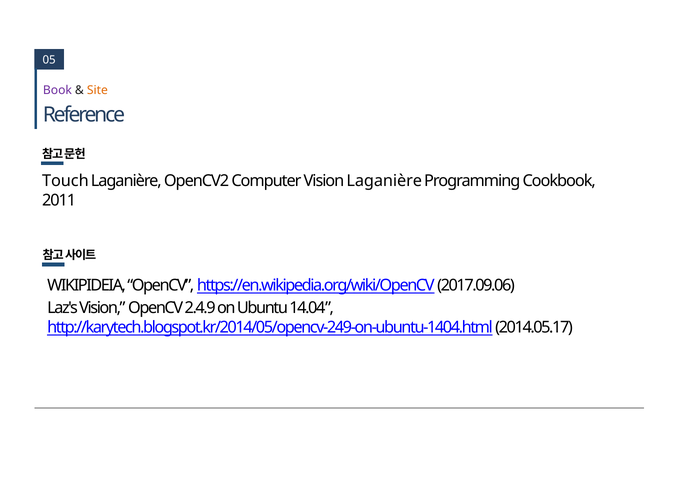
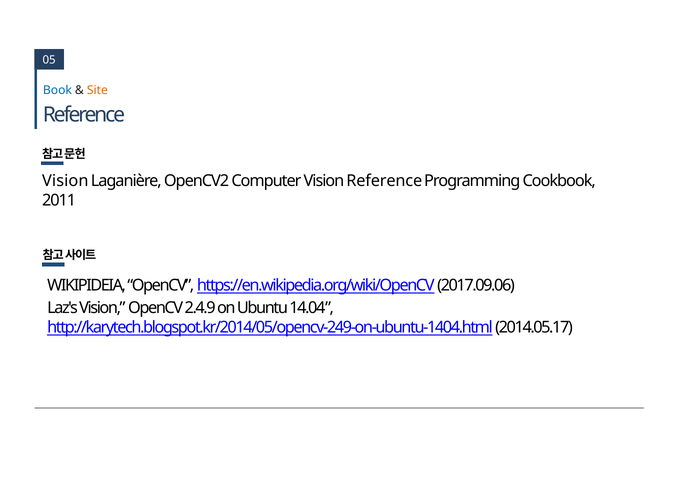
Book colour: purple -> blue (57, 90)
Touch: Touch -> Vision (65, 181)
Vision Laganière: Laganière -> Reference (384, 181)
